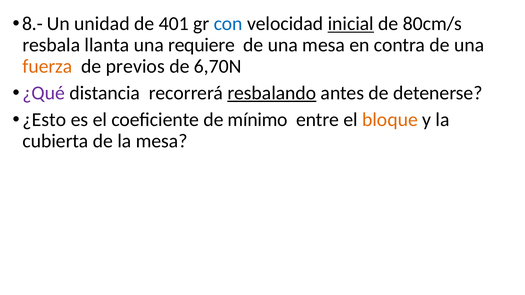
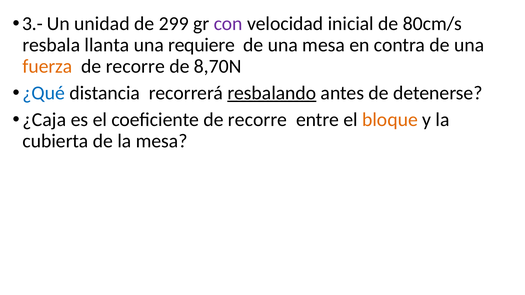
8.-: 8.- -> 3.- (33, 24)
401: 401 -> 299 (174, 24)
con colour: blue -> purple (228, 24)
inicial underline: present -> none (351, 24)
previos: previos -> recorre (135, 66)
6,70N: 6,70N -> 8,70N (218, 66)
¿Qué colour: purple -> blue (44, 93)
¿Esto: ¿Esto -> ¿Caja (44, 120)
coeficiente de mínimo: mínimo -> recorre (257, 120)
